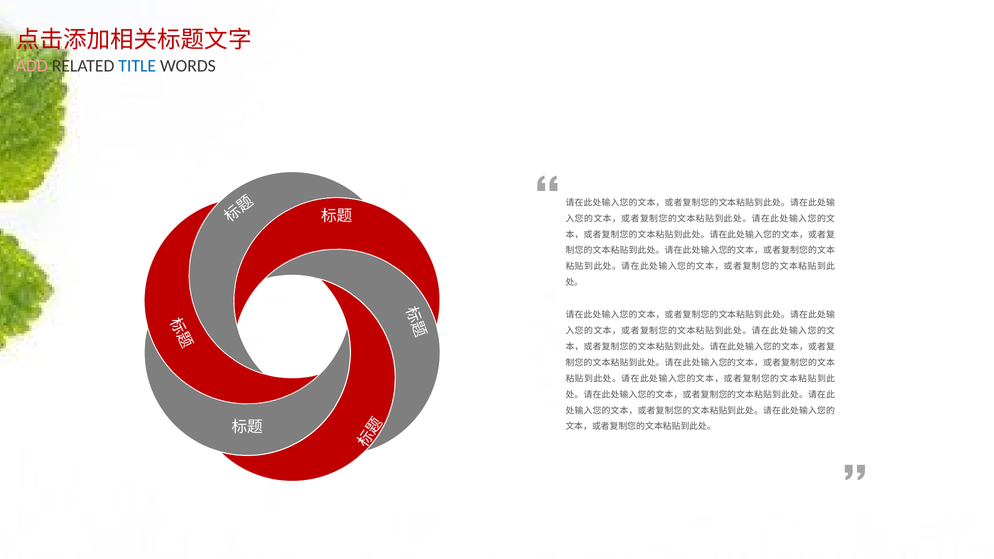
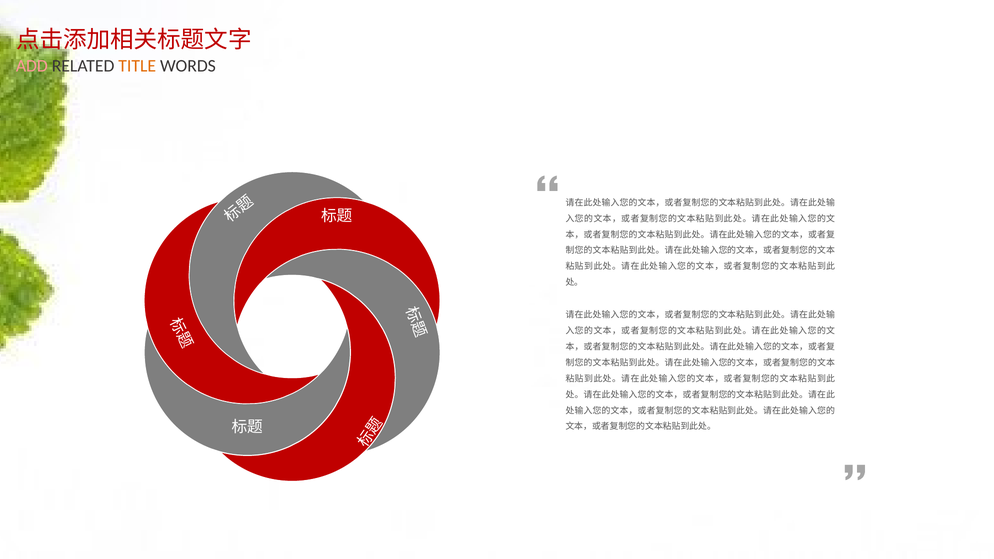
TITLE colour: blue -> orange (137, 66)
